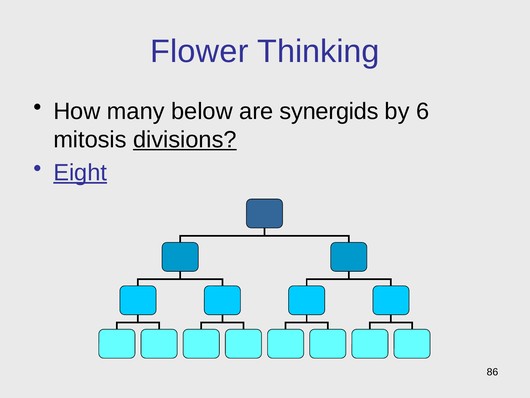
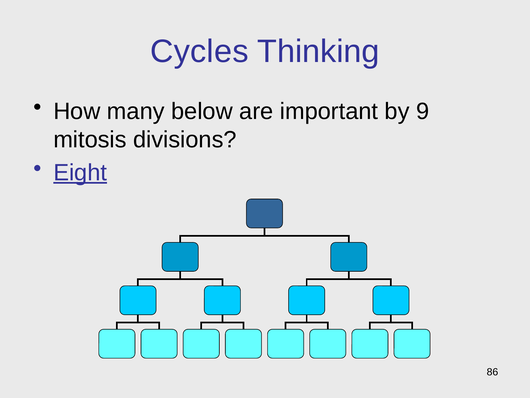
Flower: Flower -> Cycles (199, 51)
synergids: synergids -> important (329, 111)
6: 6 -> 9 (423, 111)
divisions underline: present -> none (185, 139)
